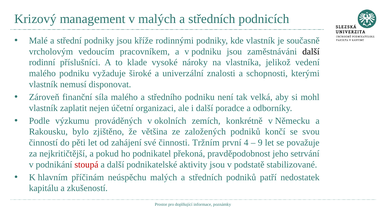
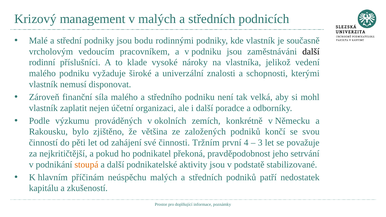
kříže: kříže -> bodu (144, 41)
9: 9 -> 3 (260, 143)
stoupá colour: red -> orange (86, 165)
